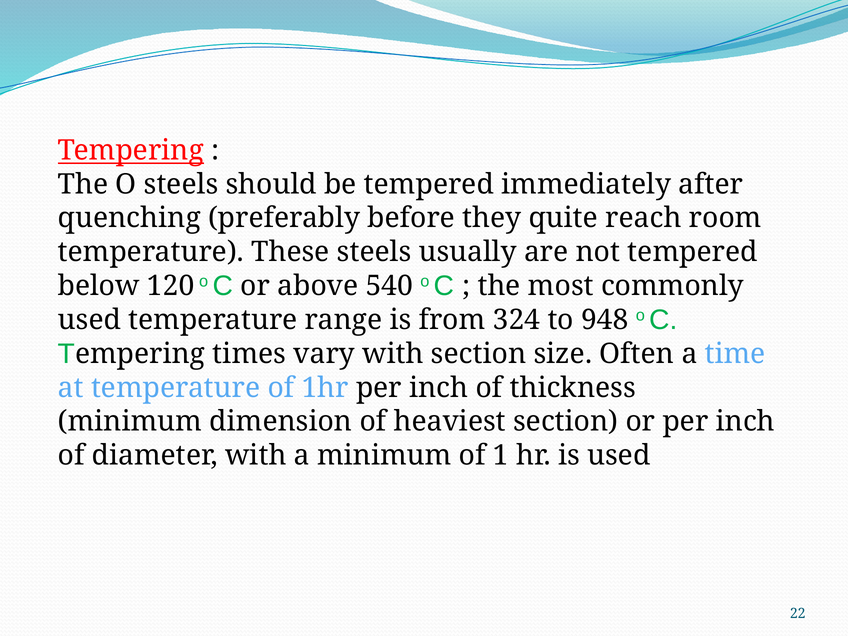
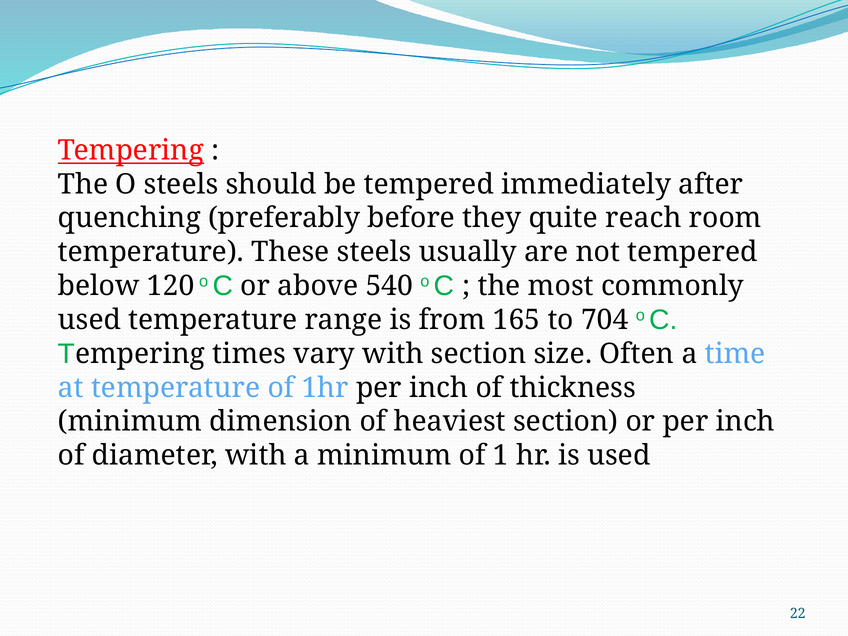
324: 324 -> 165 (516, 320)
948: 948 -> 704 (605, 320)
